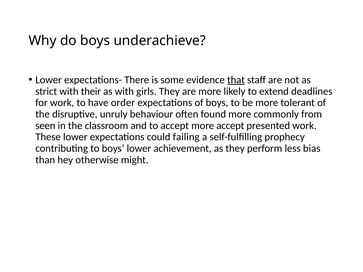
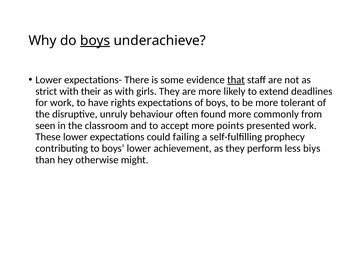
boys underline: none -> present (95, 41)
order: order -> rights (123, 103)
more accept: accept -> points (230, 126)
bias: bias -> biys (312, 149)
